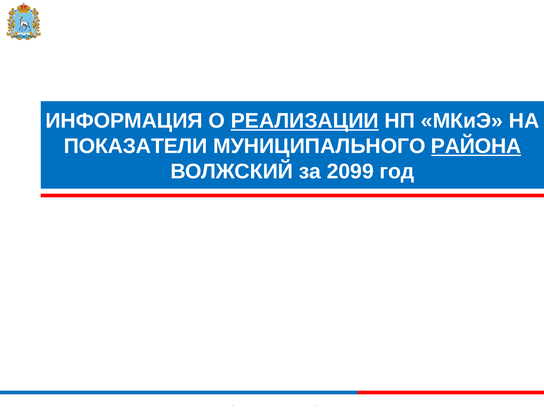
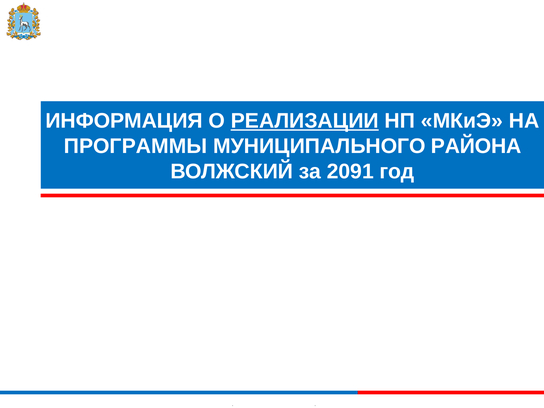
ПОКАЗАТЕЛИ: ПОКАЗАТЕЛИ -> ПРОГРАММЫ (136, 146)
РАЙОНА underline: present -> none (476, 146)
2099: 2099 -> 2091 (350, 172)
